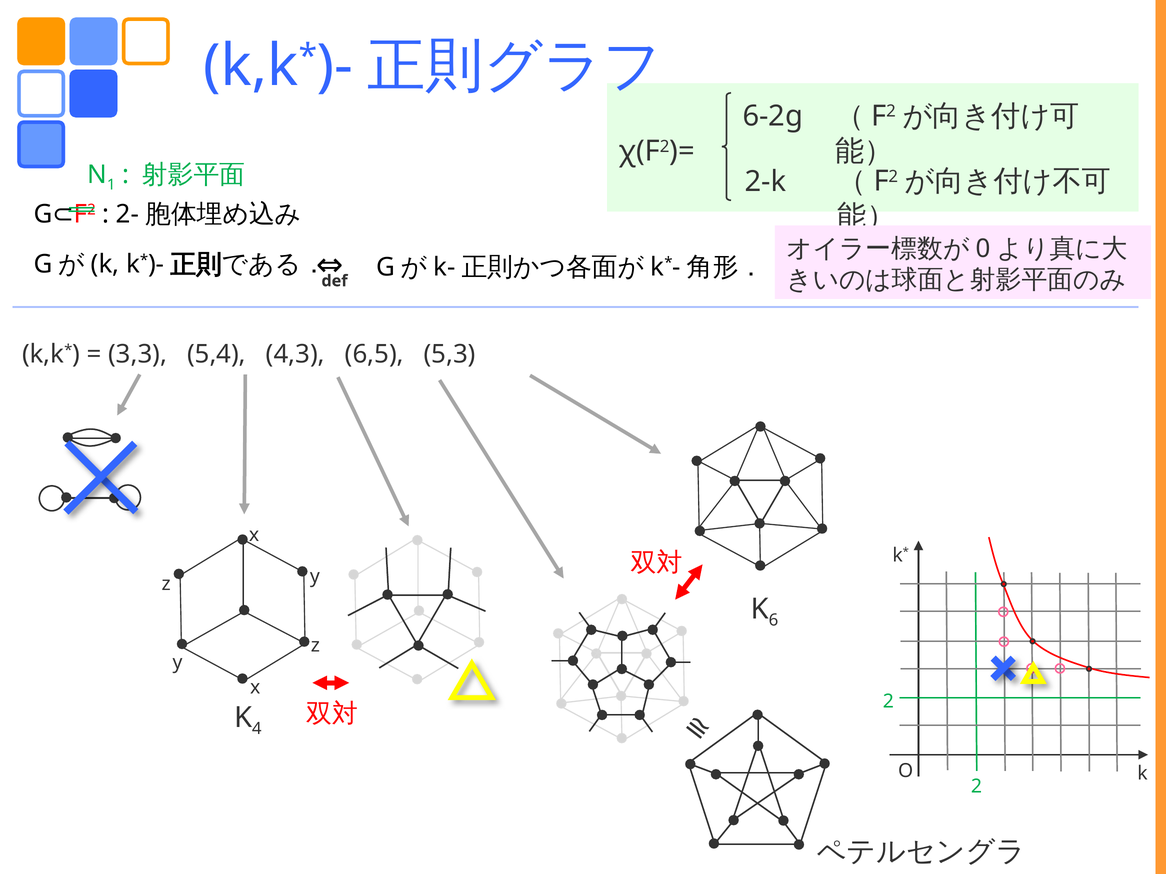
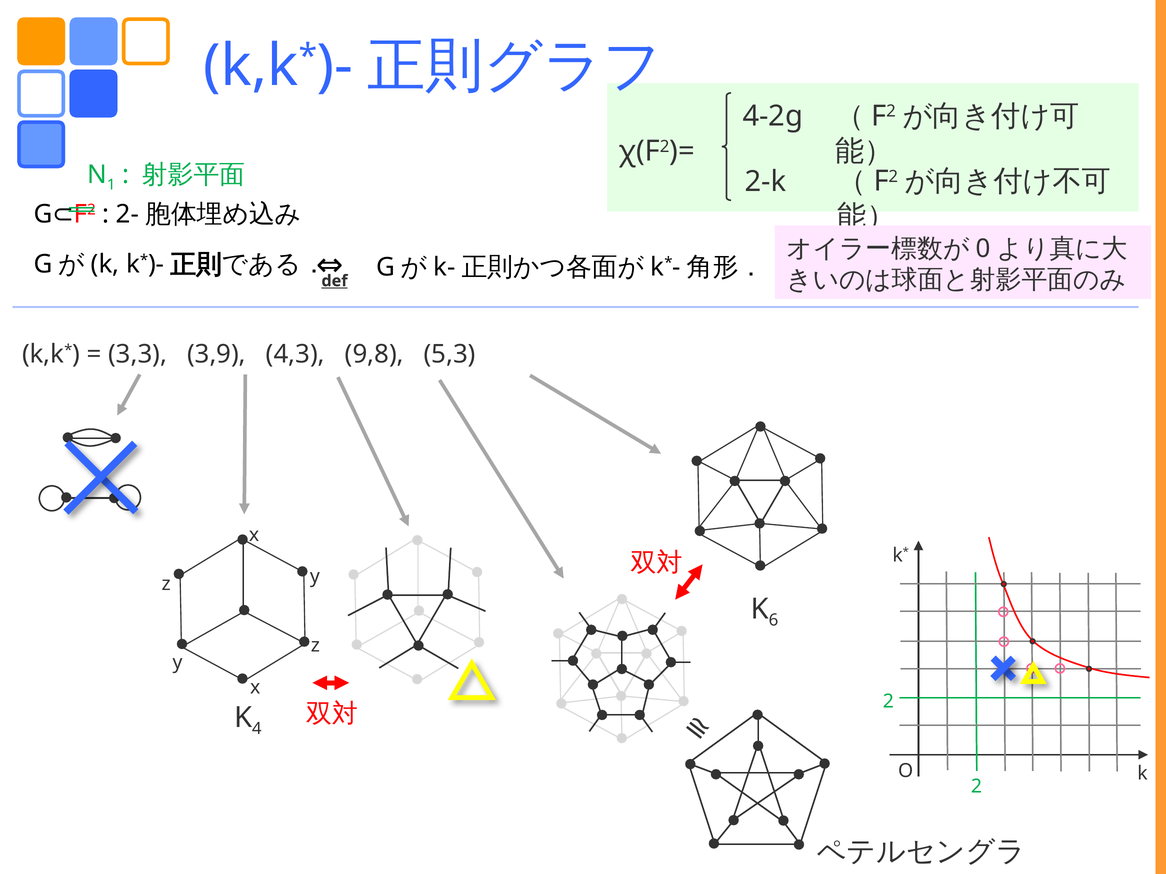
6-2g: 6-2g -> 4-2g (773, 116)
def underline: none -> present (334, 281)
5,4: 5,4 -> 3,9 (216, 355)
6,5: 6,5 -> 9,8 (374, 355)
